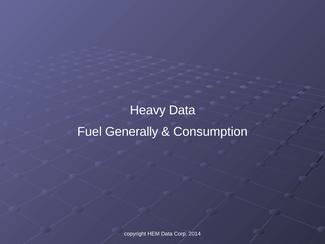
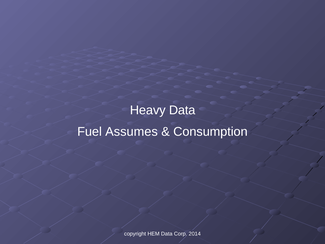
Generally: Generally -> Assumes (132, 131)
